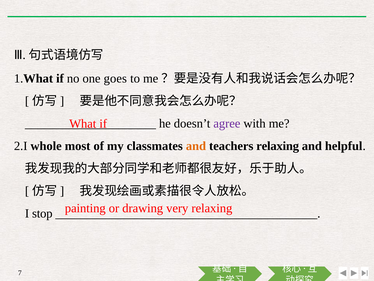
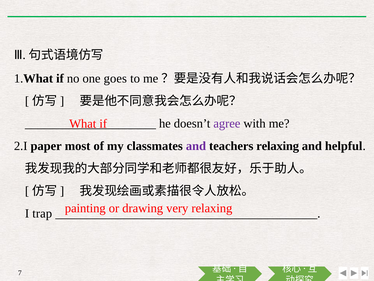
whole: whole -> paper (46, 146)
and colour: orange -> purple (196, 146)
stop: stop -> trap (42, 213)
